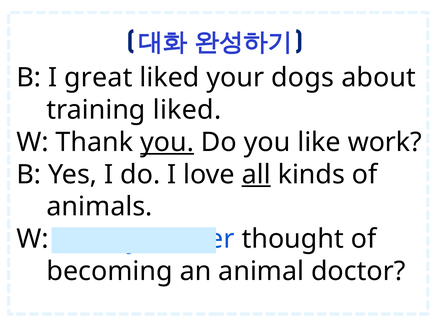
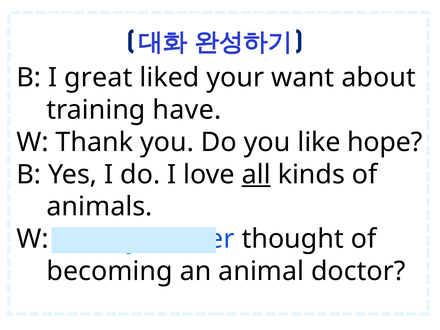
dogs: dogs -> want (303, 78)
training liked: liked -> have (187, 110)
you underline: present -> none (167, 142)
work: work -> hope (385, 142)
